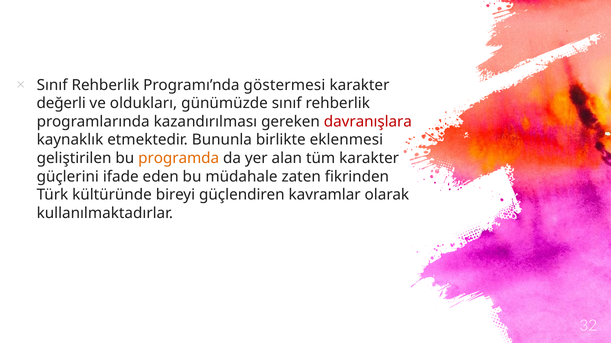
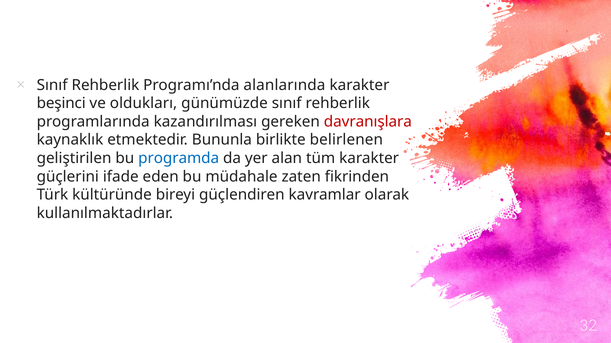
göstermesi: göstermesi -> alanlarında (284, 85)
değerli: değerli -> beşinci (61, 104)
eklenmesi: eklenmesi -> belirlenen (346, 140)
programda colour: orange -> blue (179, 159)
